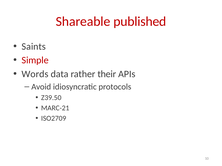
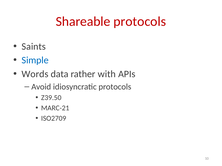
Shareable published: published -> protocols (140, 21)
Simple colour: red -> blue (35, 60)
their: their -> with (107, 74)
